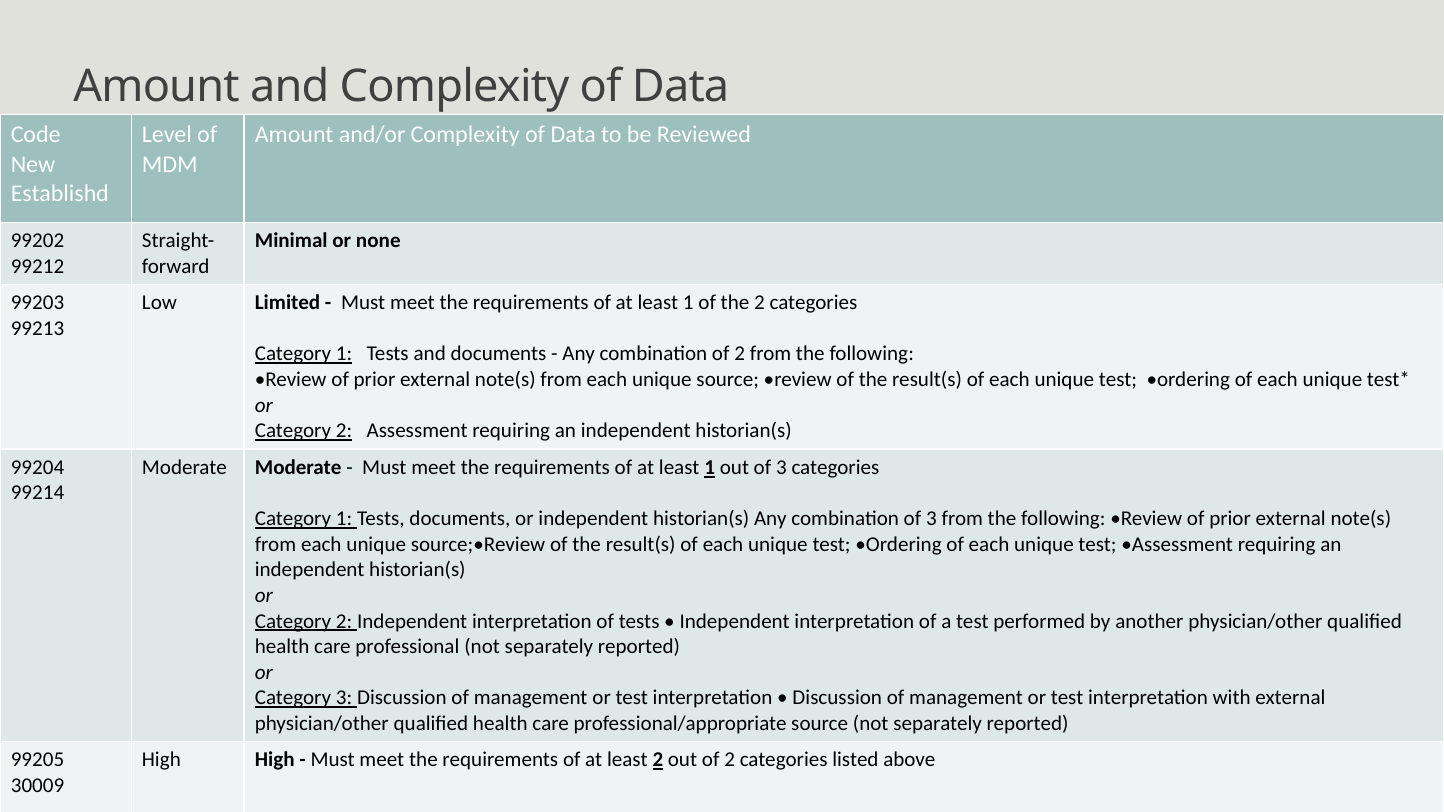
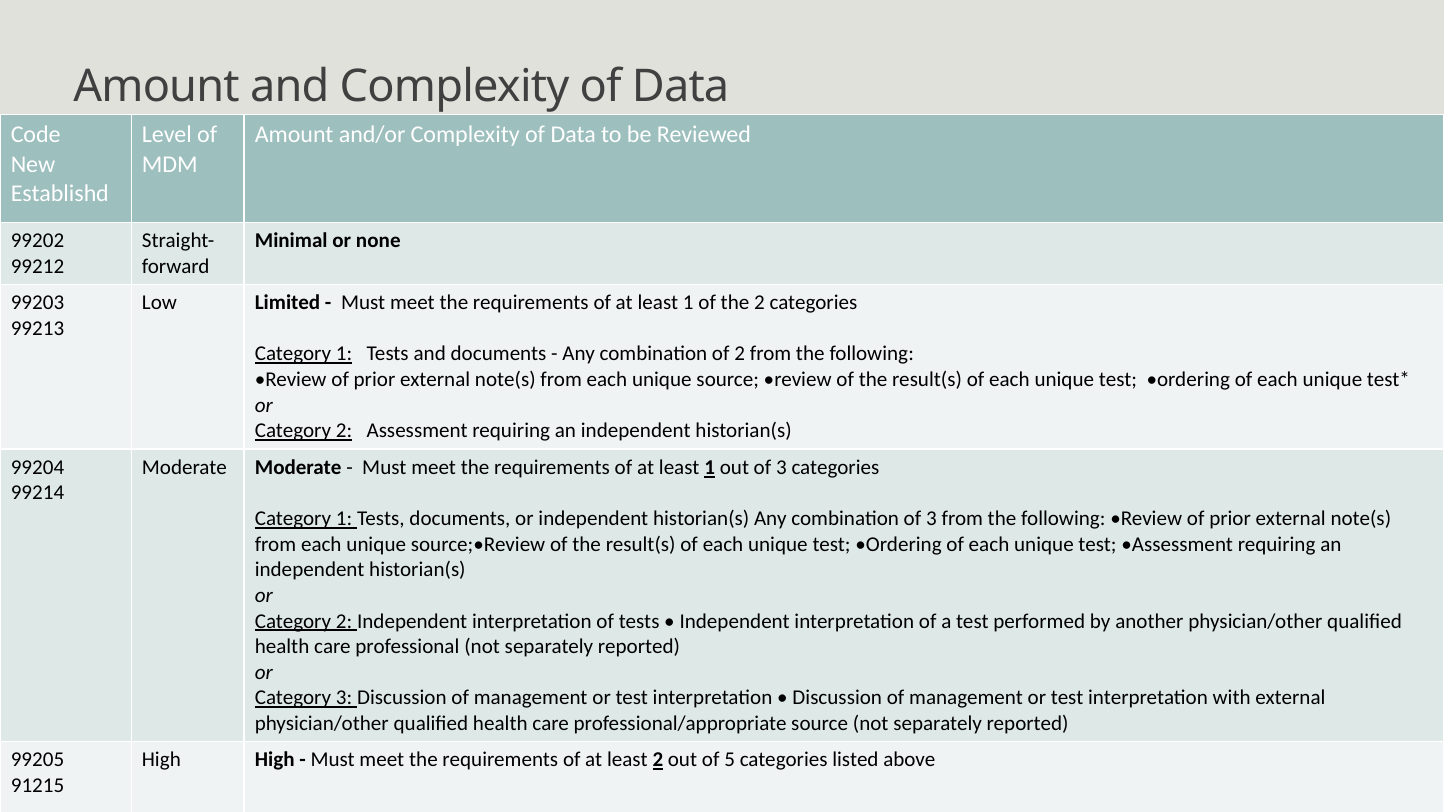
out of 2: 2 -> 5 (730, 760)
30009: 30009 -> 91215 (38, 786)
